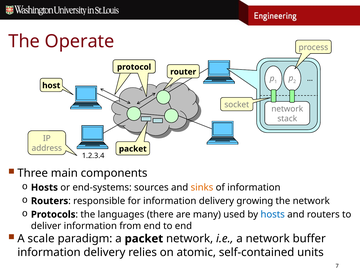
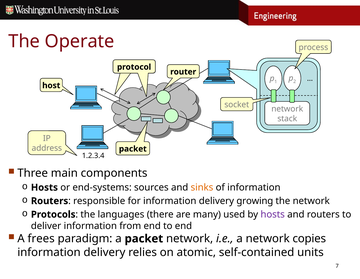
hosts colour: blue -> purple (273, 214)
scale: scale -> frees (41, 238)
buffer: buffer -> copies (309, 238)
